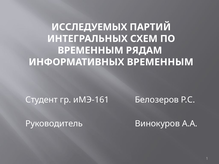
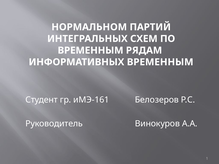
ИССЛЕДУЕМЫХ: ИССЛЕДУЕМЫХ -> НОРМАЛЬНОМ (89, 27)
